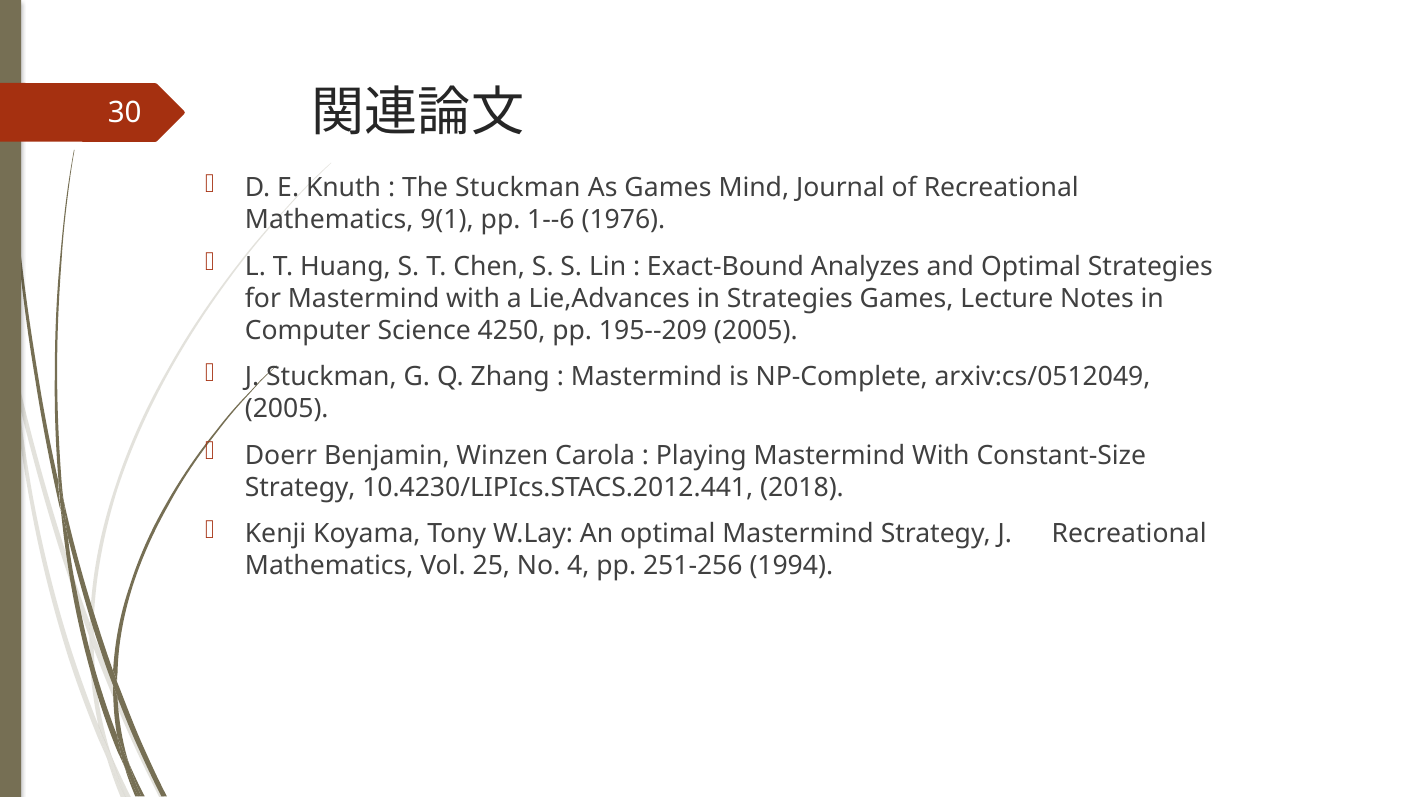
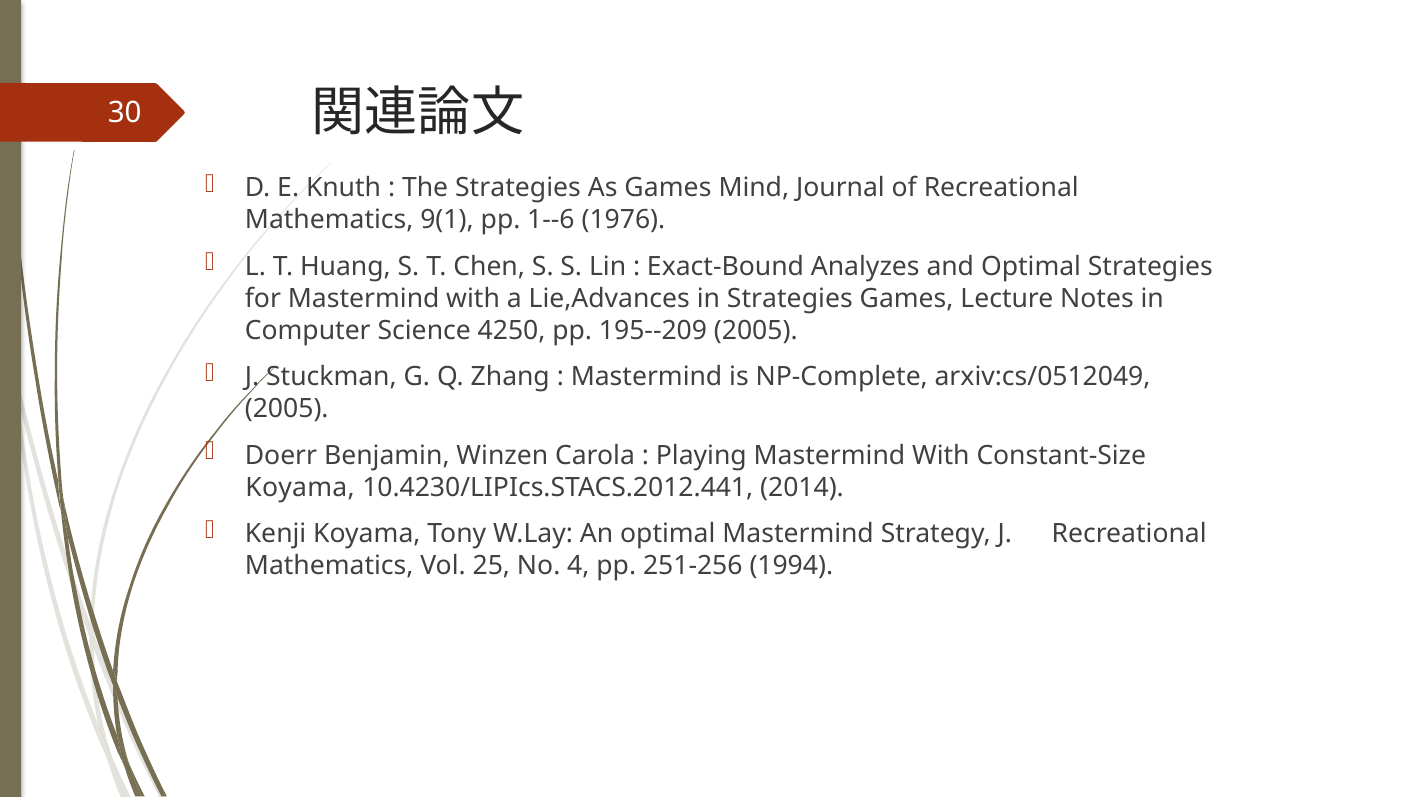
The Stuckman: Stuckman -> Strategies (518, 188)
Strategy: Strategy -> Koyama (300, 487)
2018: 2018 -> 2014 (802, 487)
